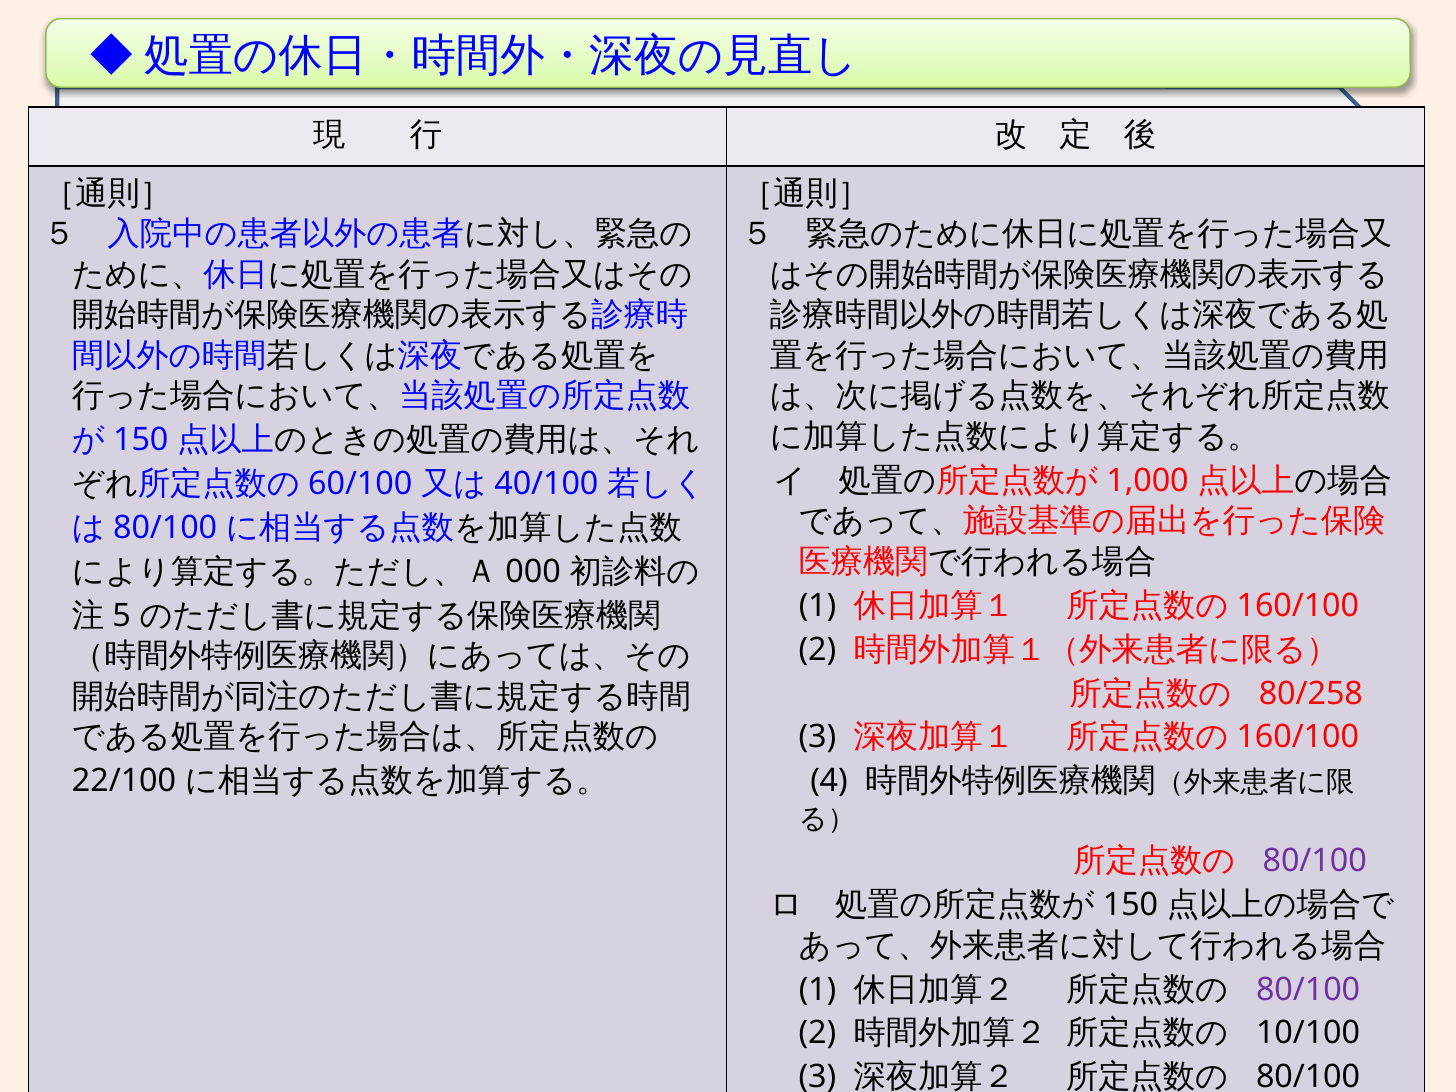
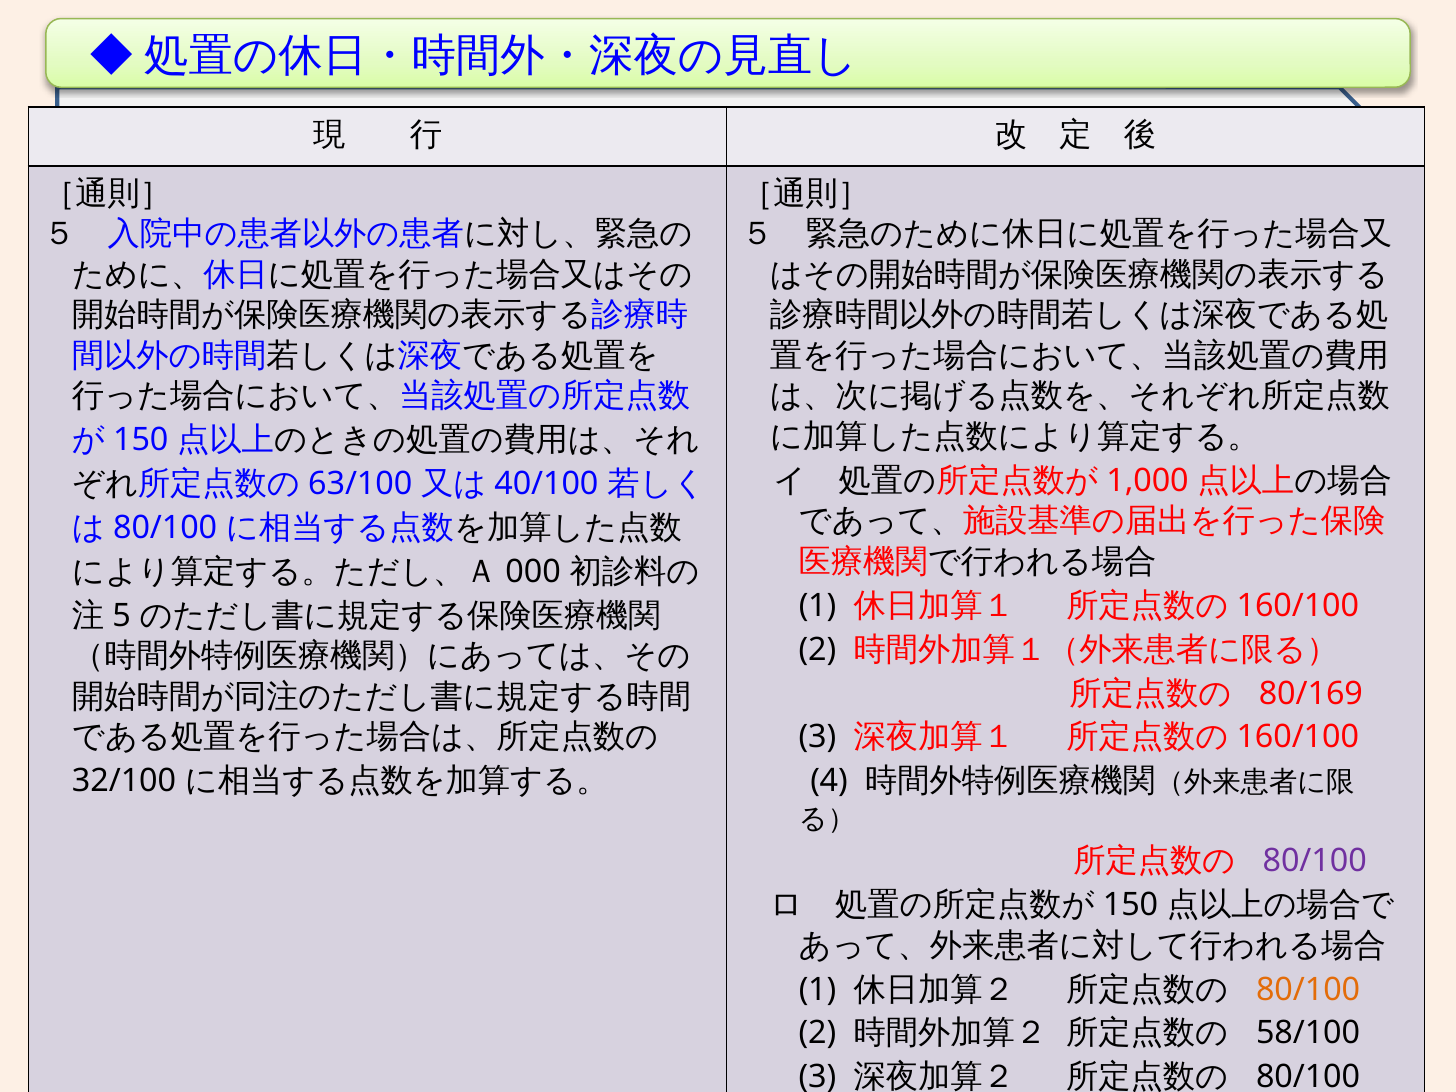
60/100: 60/100 -> 63/100 (360, 484)
80/258: 80/258 -> 80/169 (1311, 693)
22/100: 22/100 -> 32/100 (124, 781)
80/100 colour: purple -> orange (1308, 989)
10/100: 10/100 -> 58/100 (1308, 1033)
